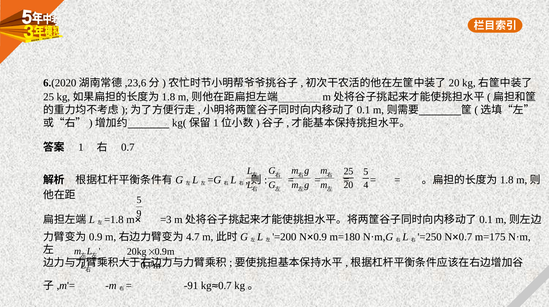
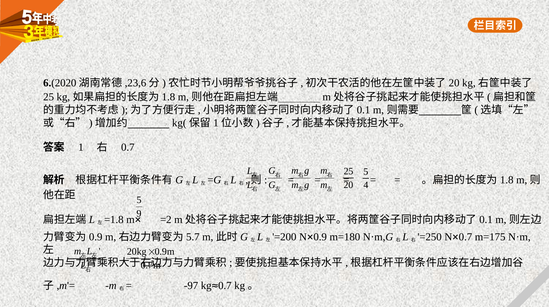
=3: =3 -> =2 (166, 219)
4.7: 4.7 -> 5.7 (193, 237)
-91: -91 -> -97 (191, 285)
